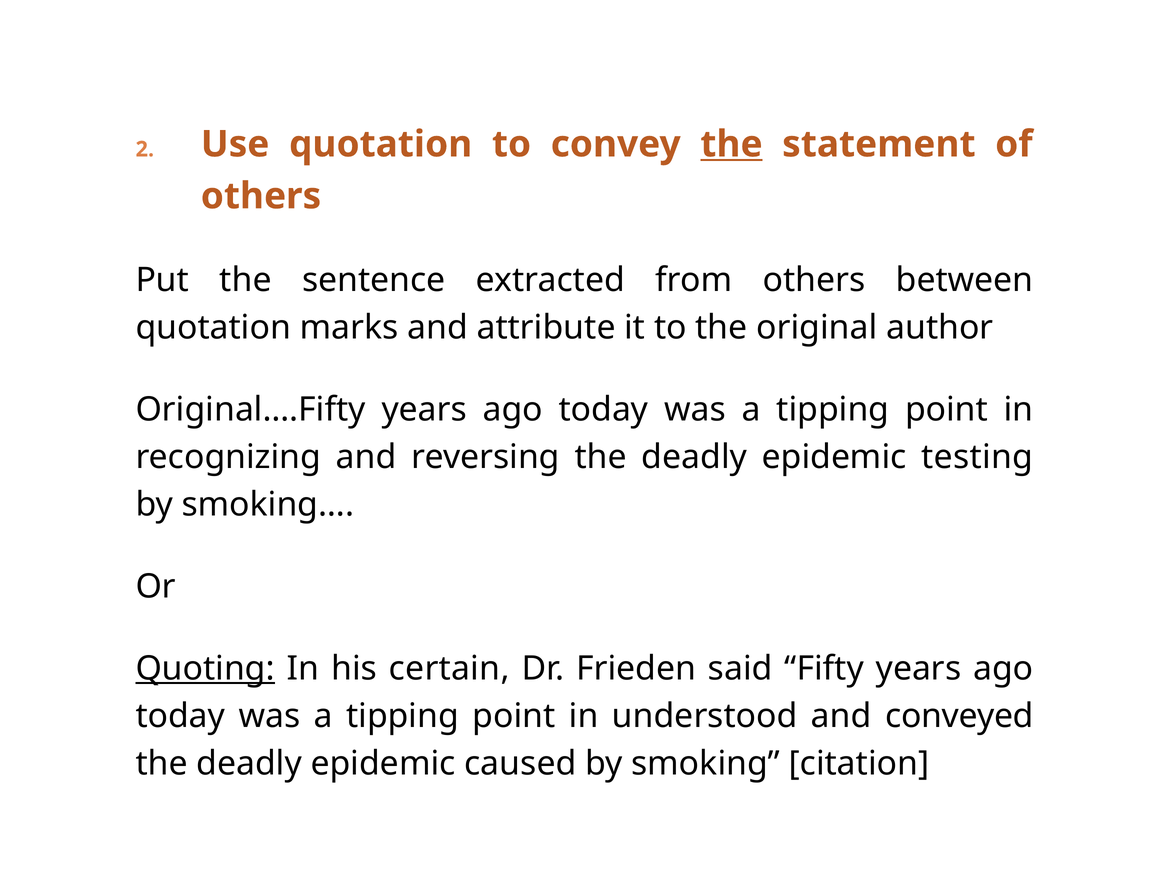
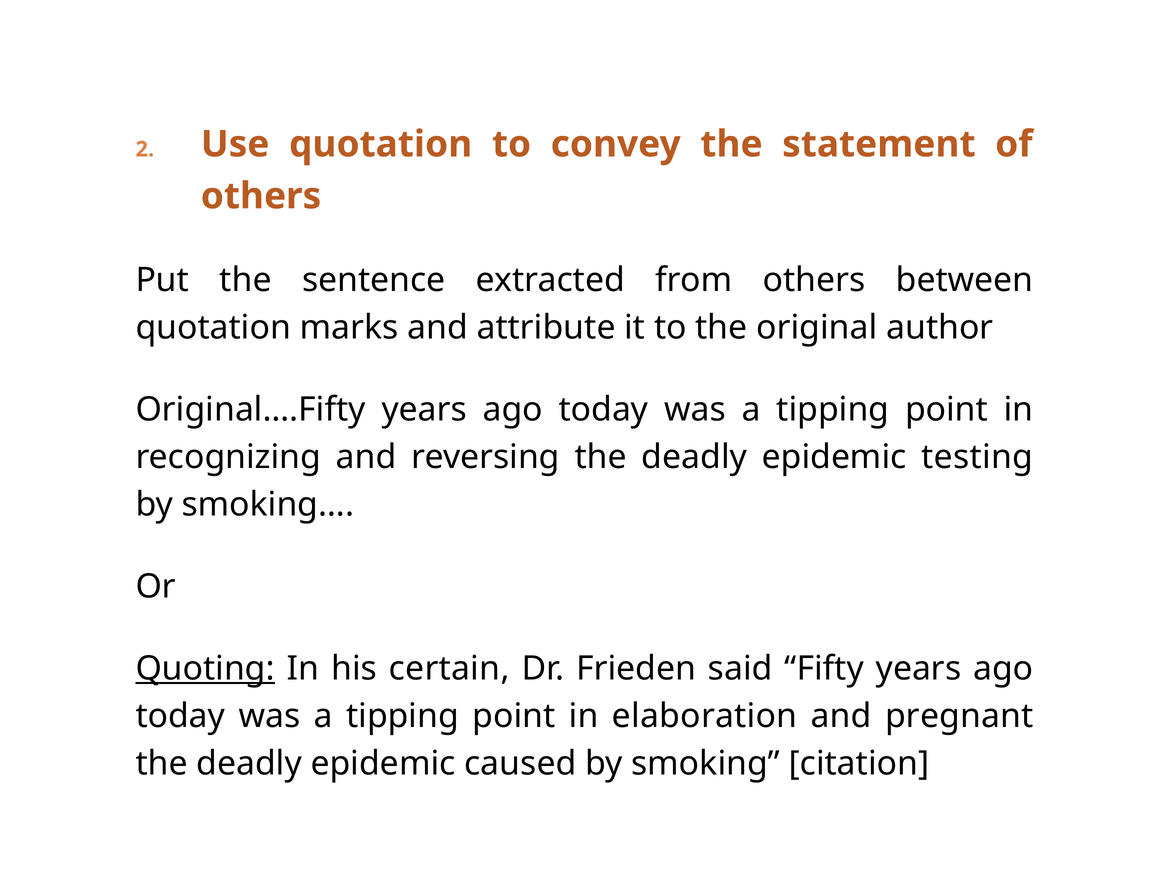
the underline: present -> none (731, 144)
understood: understood -> elaboration (705, 716)
conveyed: conveyed -> pregnant (959, 716)
